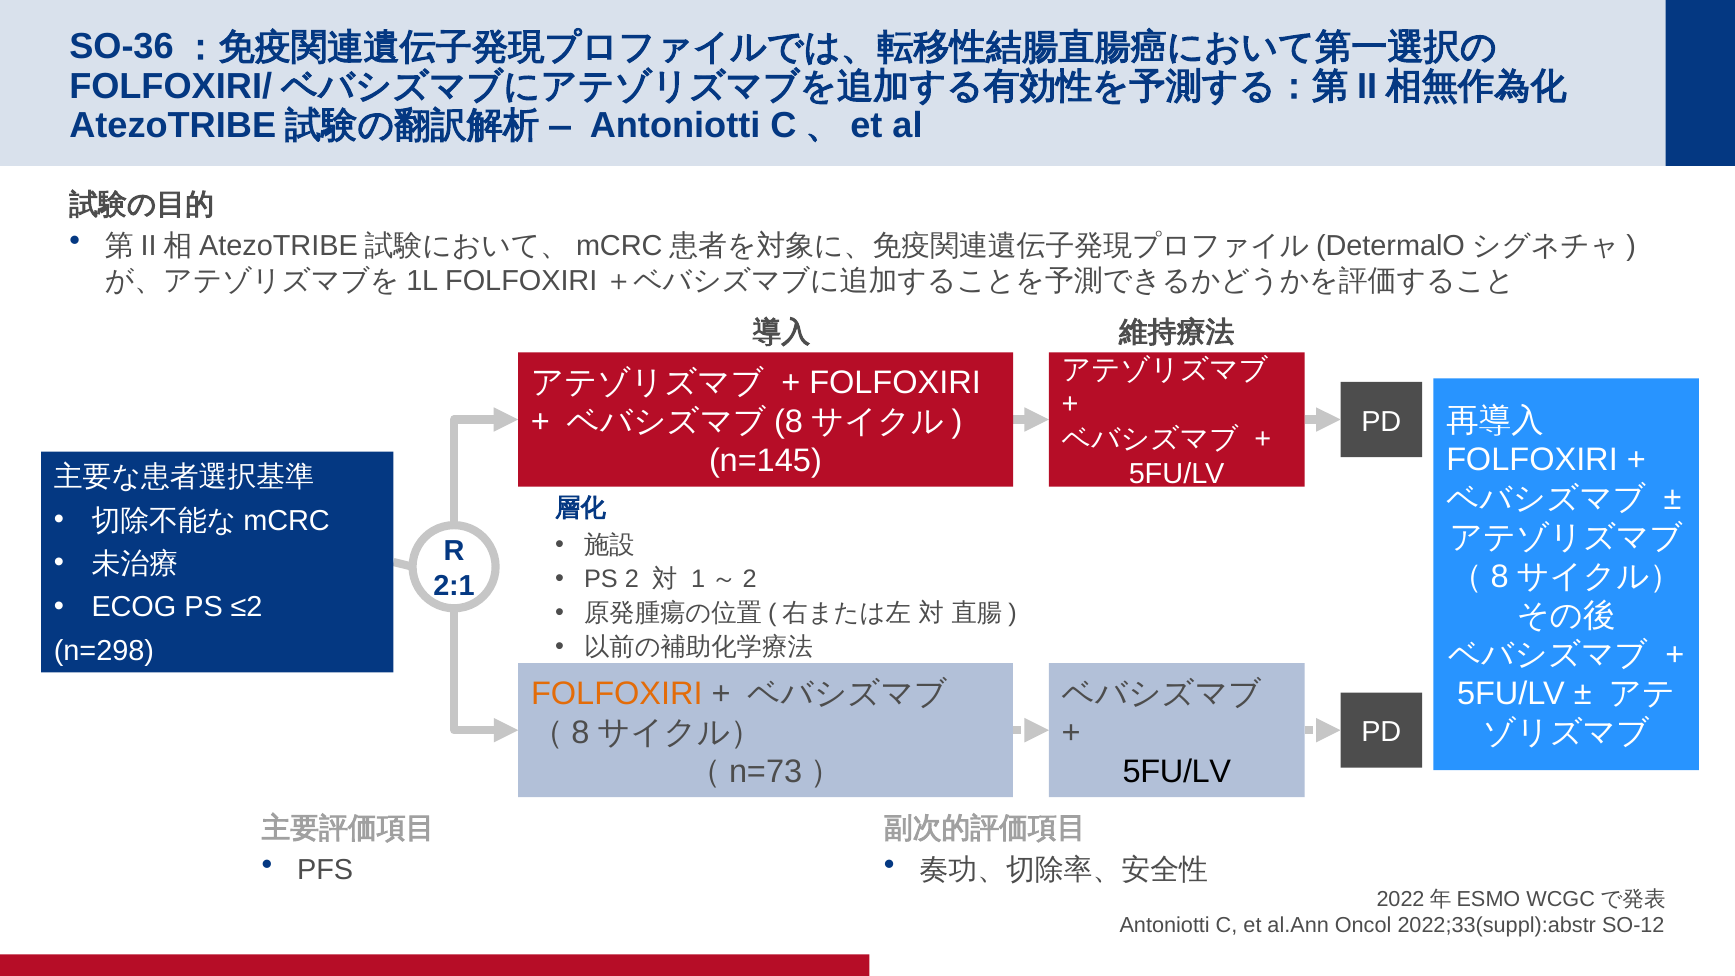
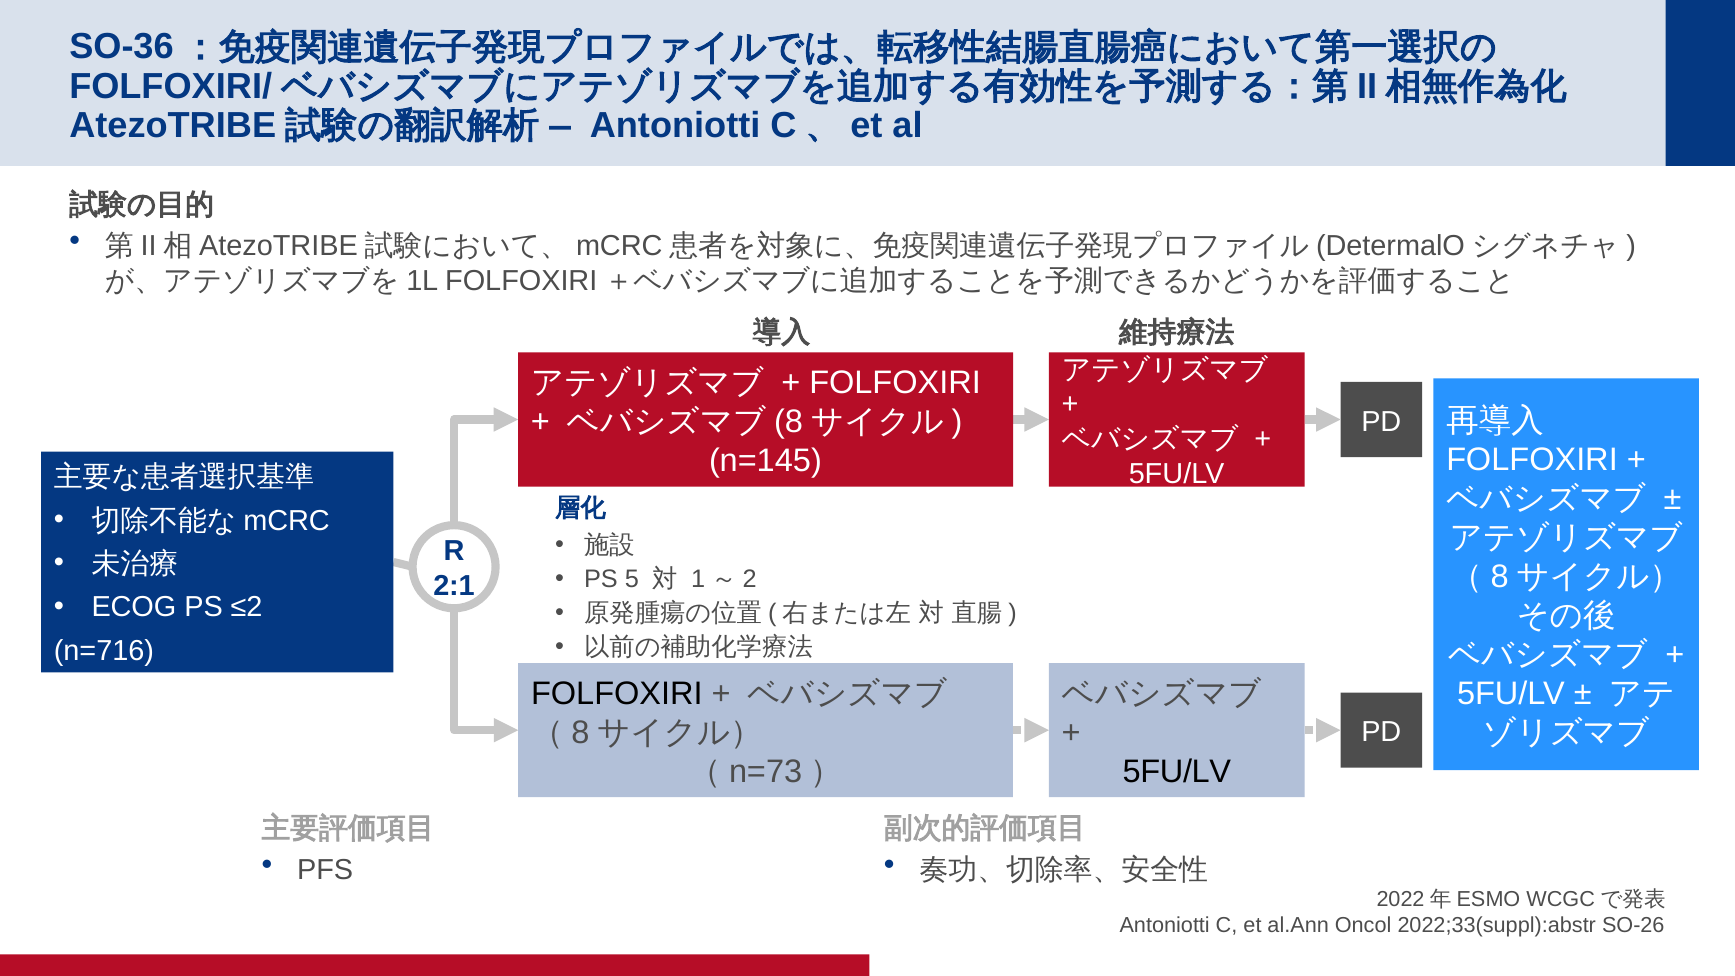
2: 2 -> 5 (632, 579)
n=298: n=298 -> n=716 (104, 651)
FOLFOXIRI colour: orange -> black (617, 693)
SO-12: SO-12 -> SO-26 (1633, 925)
